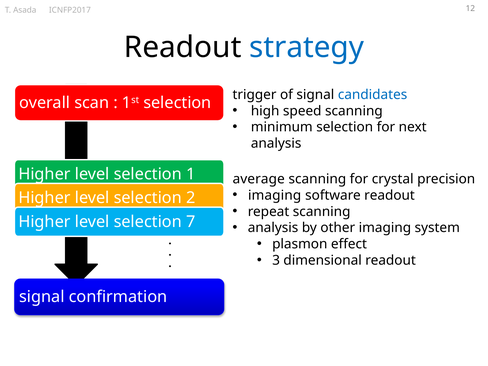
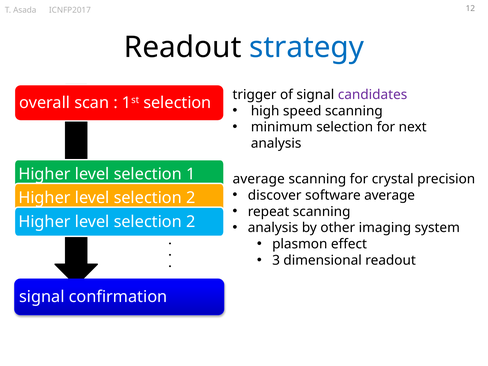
candidates colour: blue -> purple (373, 95)
imaging: imaging -> discover (275, 195)
software readout: readout -> average (390, 195)
7: 7 -> 2 (191, 222)
